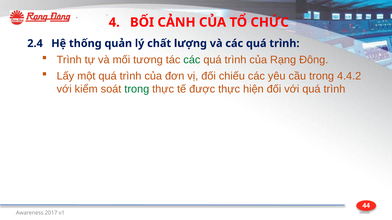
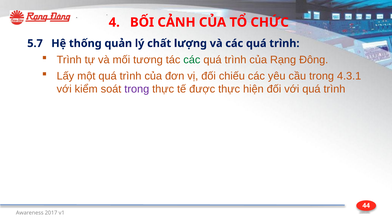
2.4: 2.4 -> 5.7 (35, 44)
4.4.2: 4.4.2 -> 4.3.1 (349, 76)
trong colour: green -> purple (137, 89)
